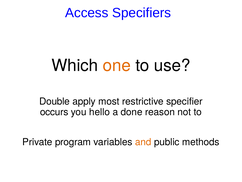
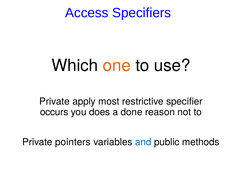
Double: Double -> Private (55, 101)
hello: hello -> does (100, 112)
program: program -> pointers (73, 142)
and colour: orange -> blue (143, 142)
